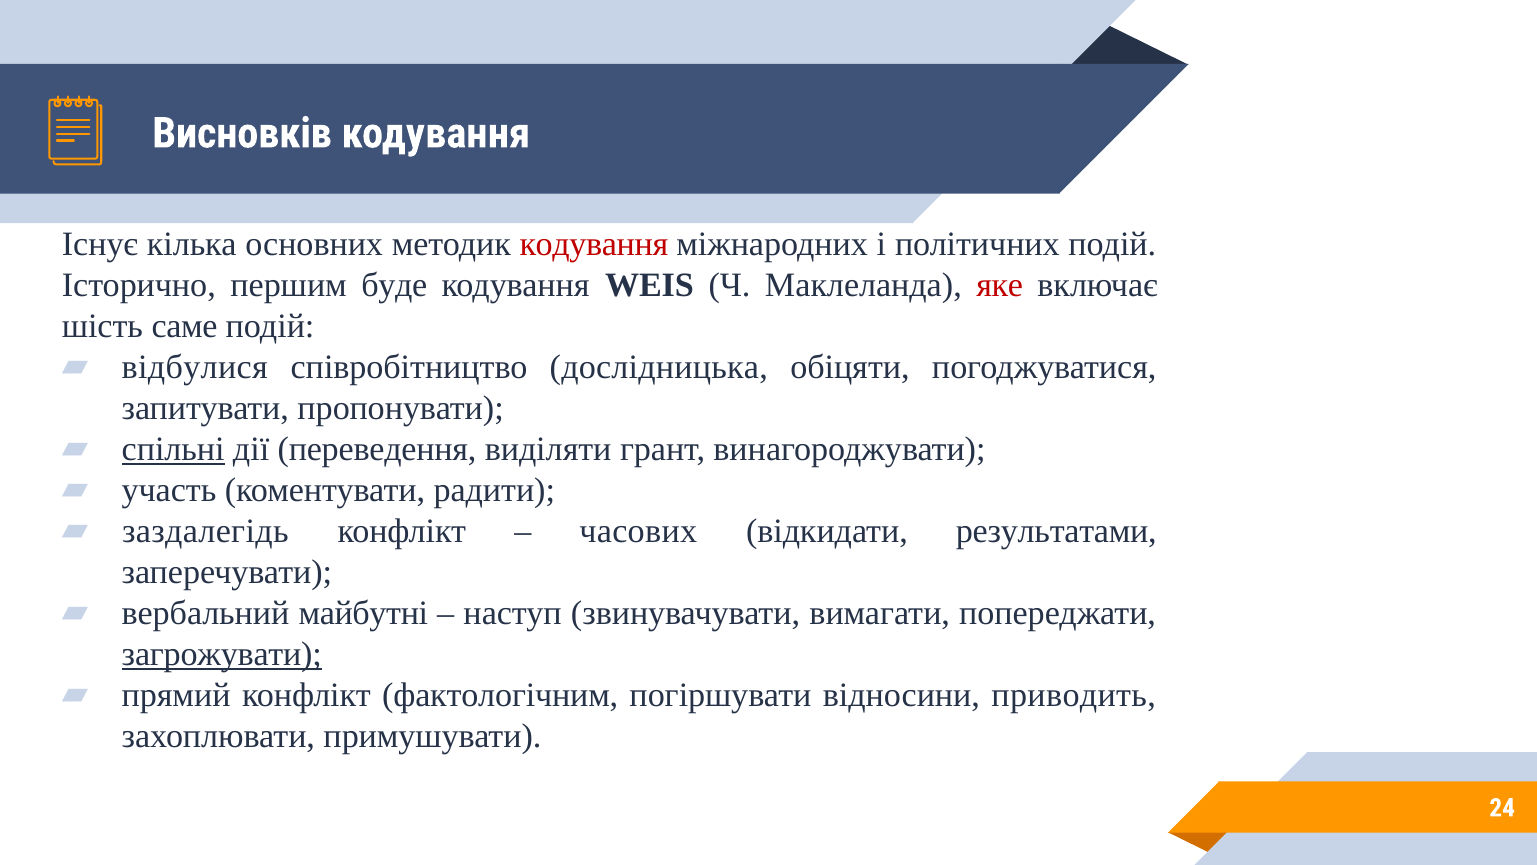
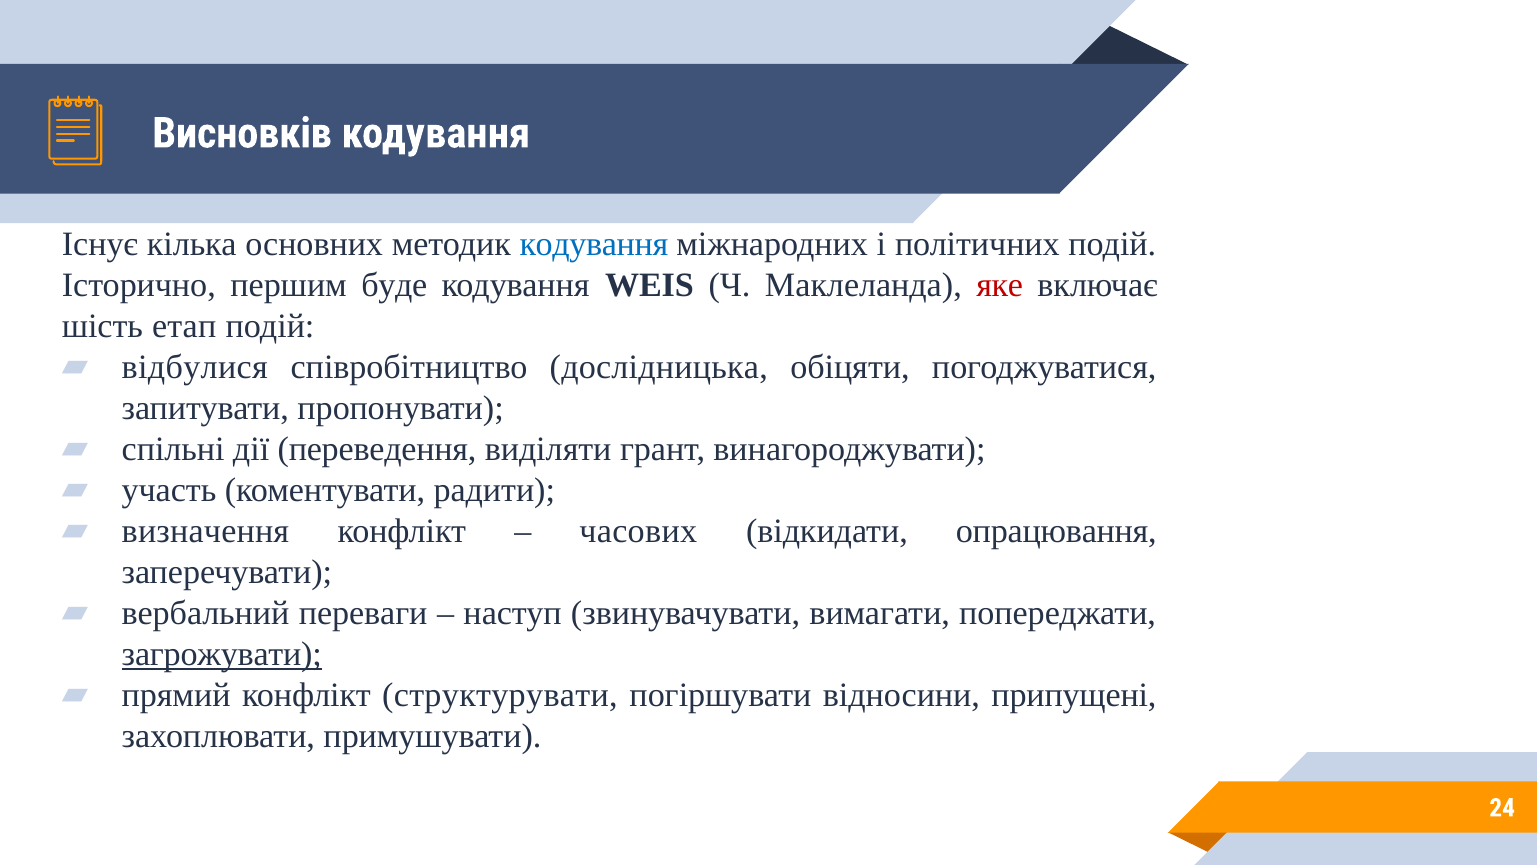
кодування colour: red -> blue (594, 244)
саме: саме -> етап (184, 326)
спільні underline: present -> none (173, 449)
заздалегідь: заздалегідь -> визначення (205, 531)
результатами: результатами -> опрацювання (1056, 531)
майбутні: майбутні -> переваги (363, 613)
фактологічним: фактологічним -> структурувати (500, 695)
приводить: приводить -> припущені (1074, 695)
